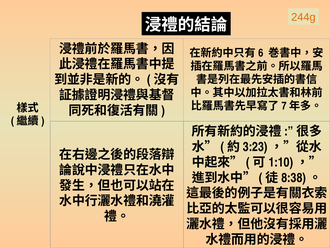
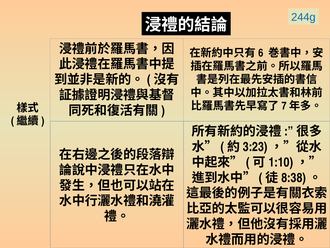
244g colour: orange -> blue (303, 17)
